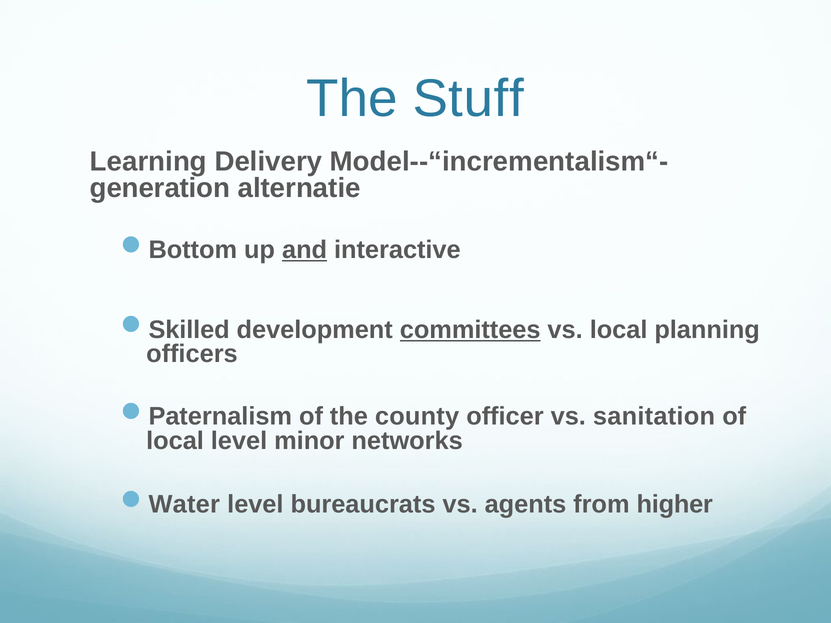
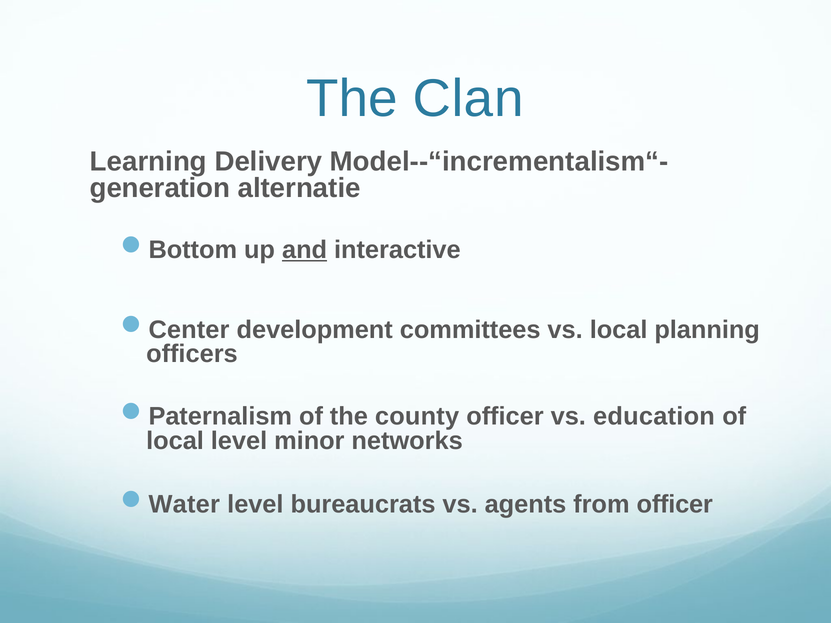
Stuff: Stuff -> Clan (468, 99)
Skilled: Skilled -> Center (189, 330)
committees underline: present -> none (470, 330)
sanitation: sanitation -> education (654, 417)
from higher: higher -> officer (675, 505)
